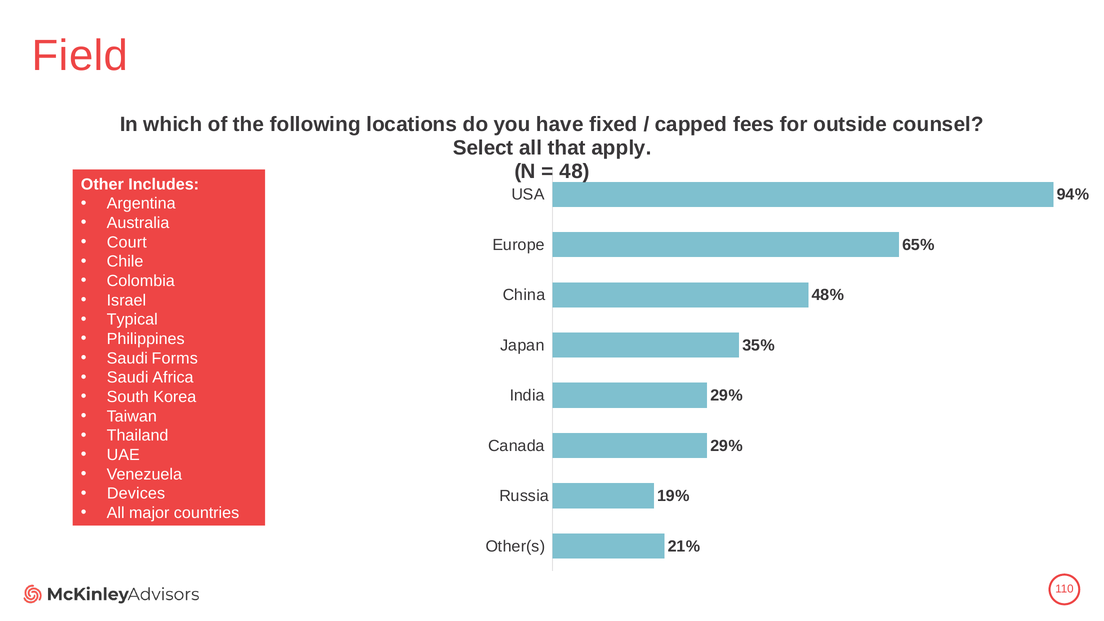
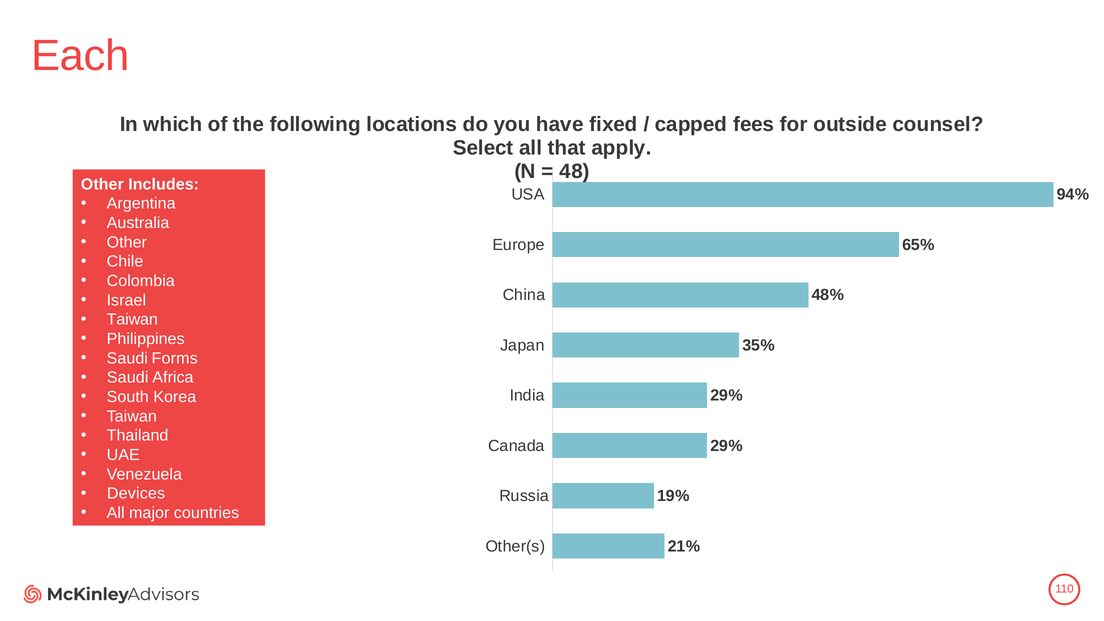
Field: Field -> Each (80, 56)
Court: Court -> Other (127, 242)
Typical: Typical -> Taiwan (132, 320)
